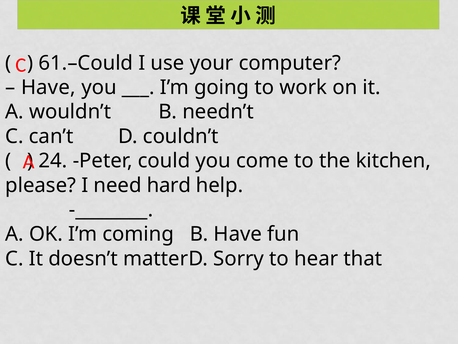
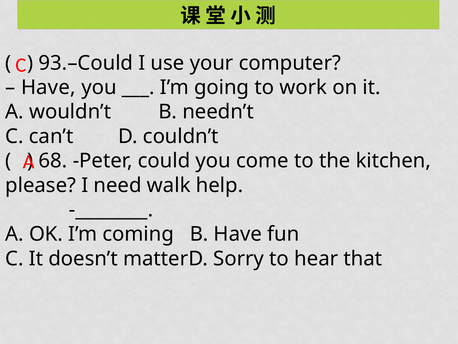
61.–Could: 61.–Could -> 93.–Could (86, 63)
24: 24 -> 68 (53, 161)
hard: hard -> walk (169, 185)
